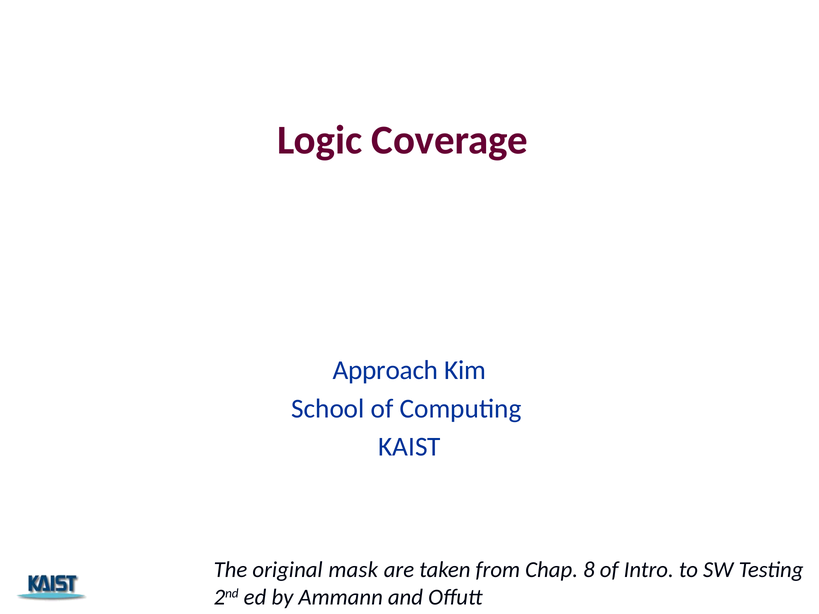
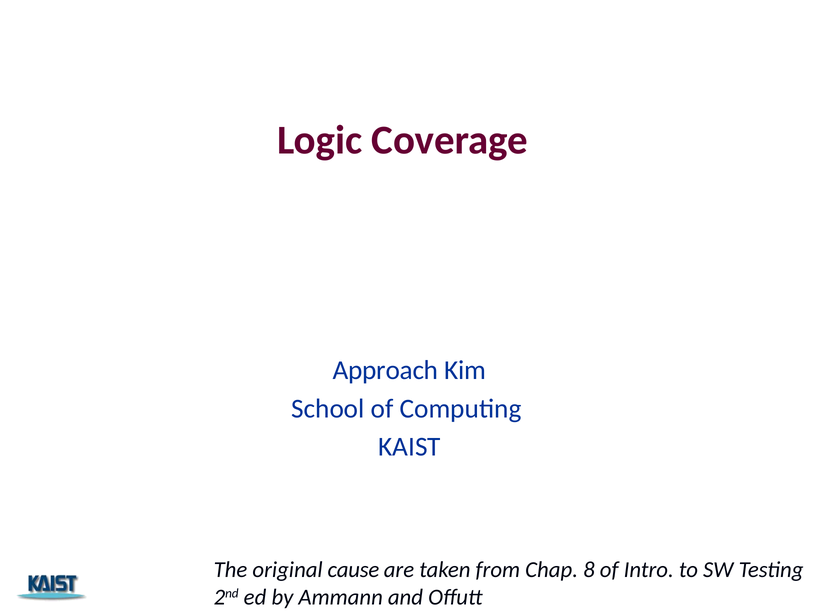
mask: mask -> cause (353, 570)
